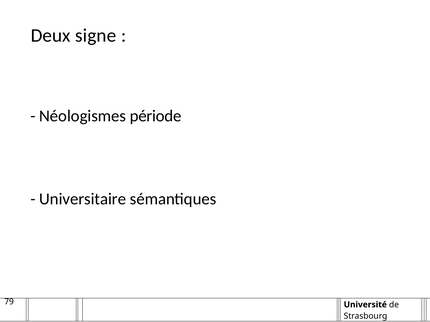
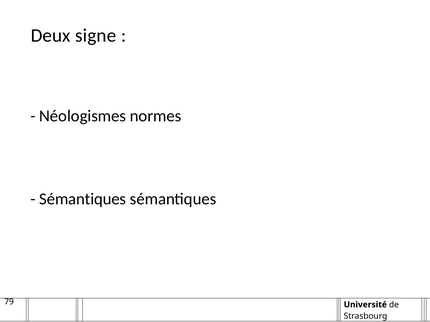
période: période -> normes (156, 116)
Universitaire: Universitaire -> Sémantiques (83, 199)
